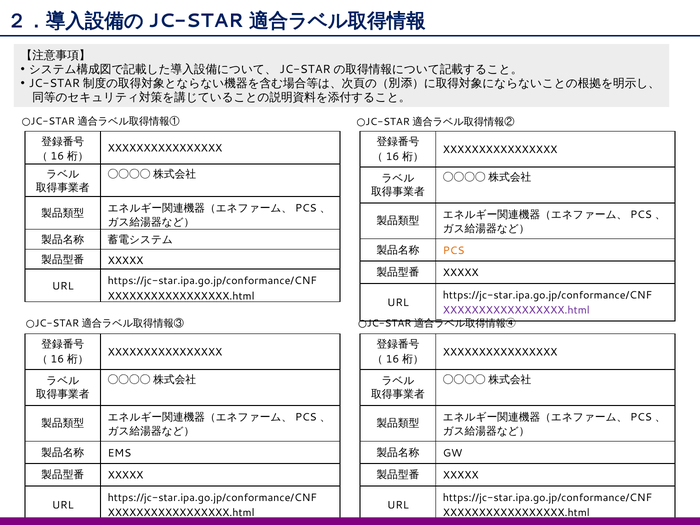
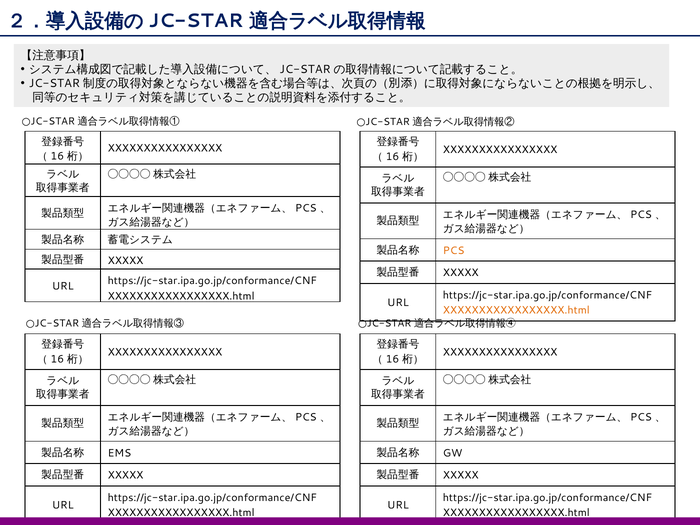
XXXXXXXXXXXXXXXXX.html colour: purple -> orange (516, 310)
